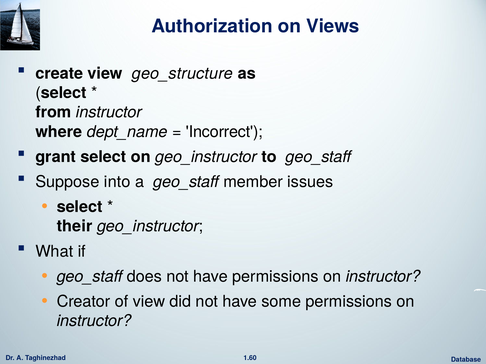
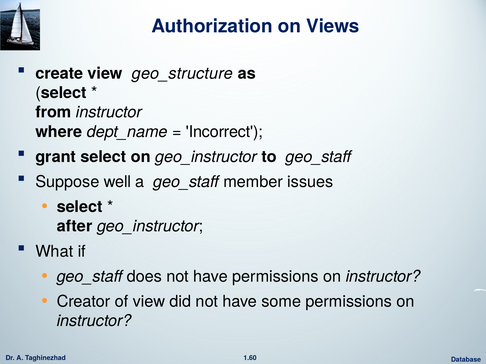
into: into -> well (117, 182)
their: their -> after (75, 227)
